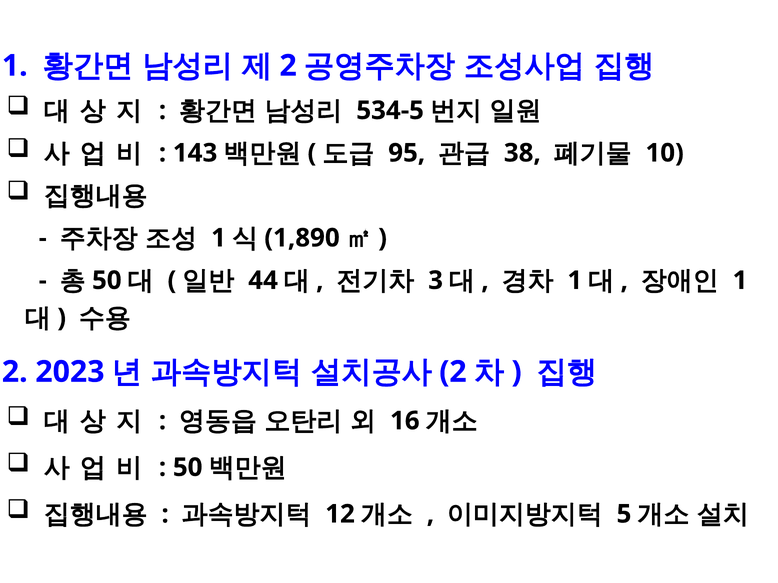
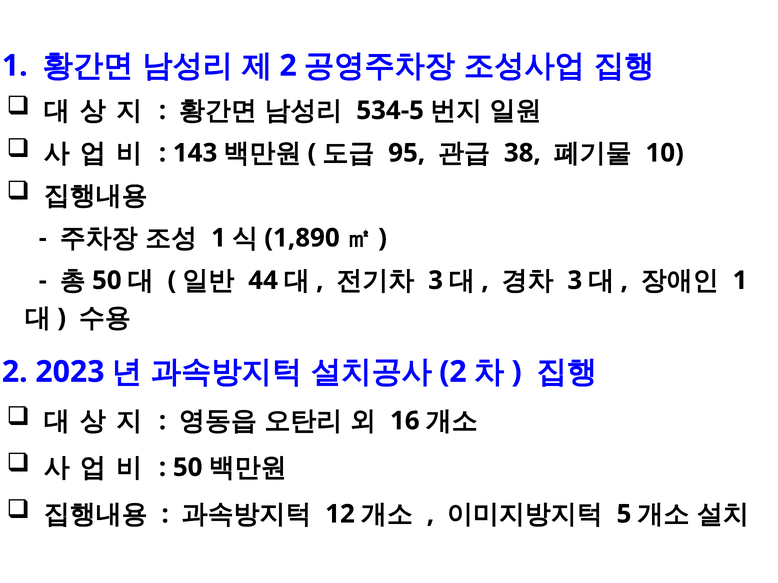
1: 1 -> 3 (575, 281)
